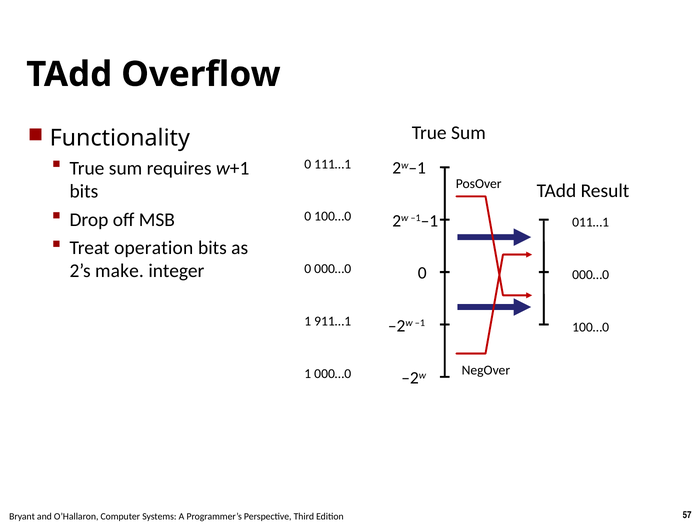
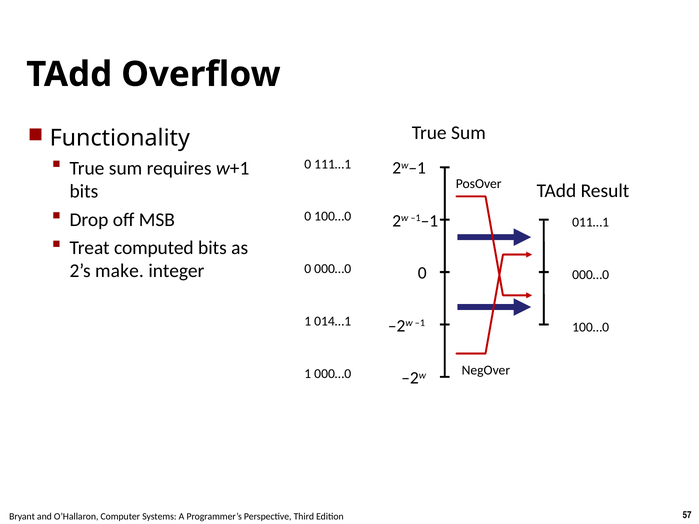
operation: operation -> computed (154, 248)
911…1: 911…1 -> 014…1 (333, 321)
